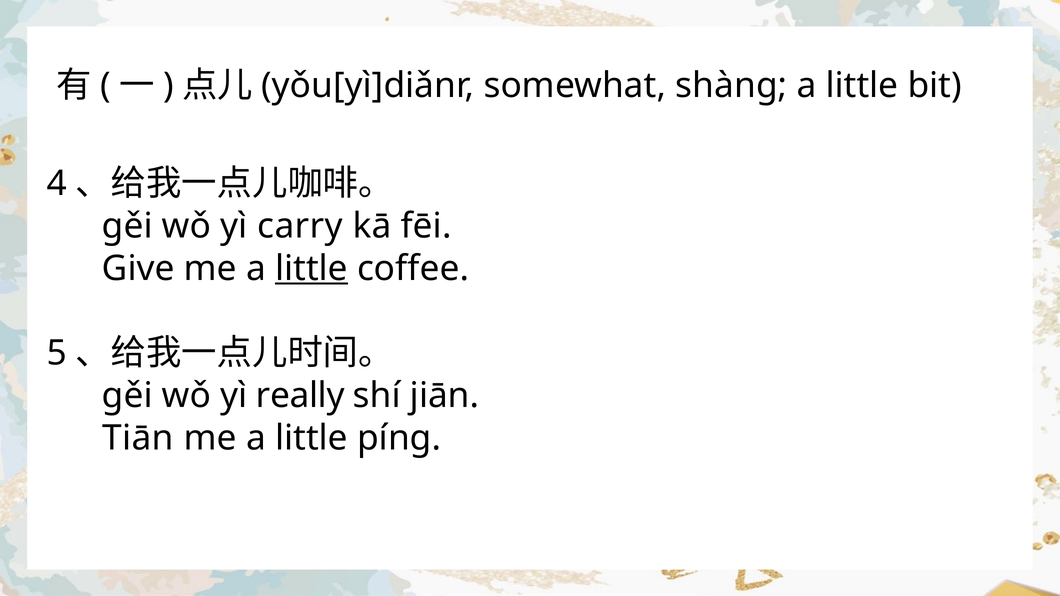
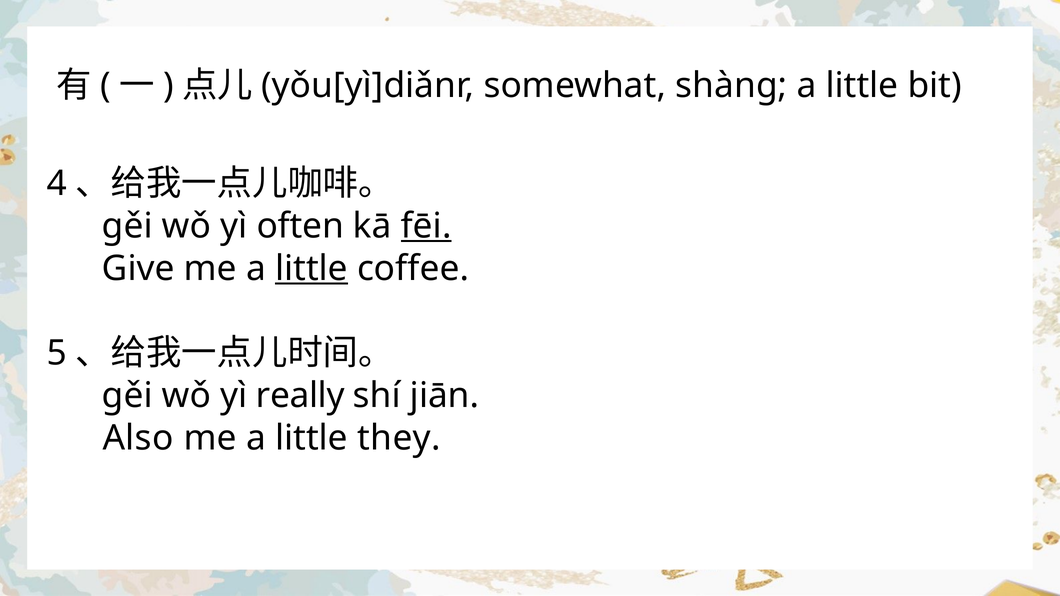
carry: carry -> often (300, 226)
fēi underline: none -> present (426, 226)
Tiān: Tiān -> Also (138, 438)
píng: píng -> they (399, 438)
